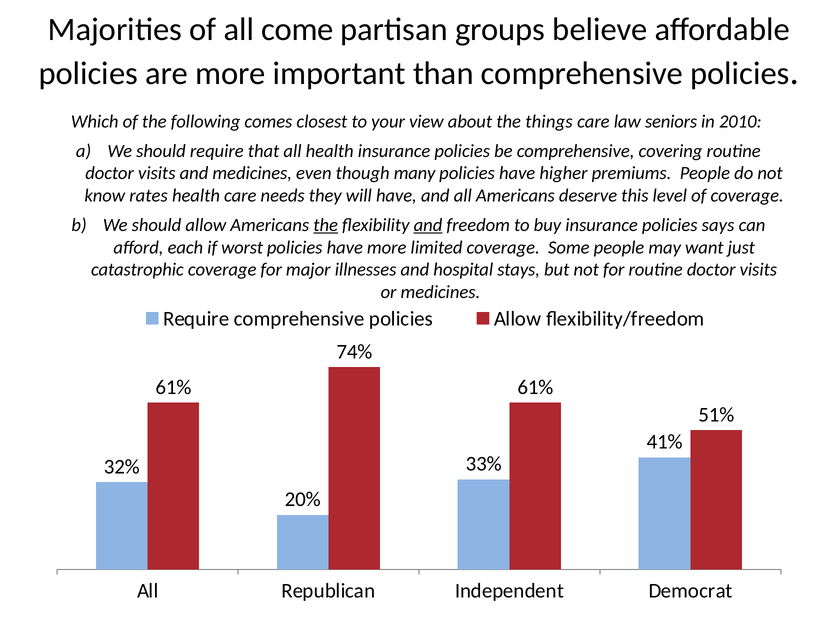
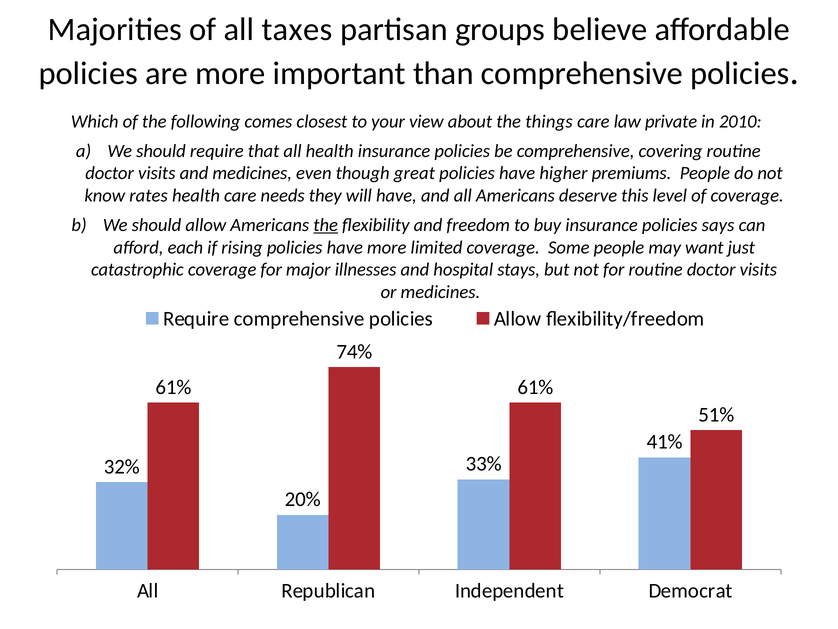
come: come -> taxes (297, 29)
seniors: seniors -> private (671, 122)
many: many -> great (414, 173)
and underline: present -> none (428, 225)
worst: worst -> rising (242, 247)
